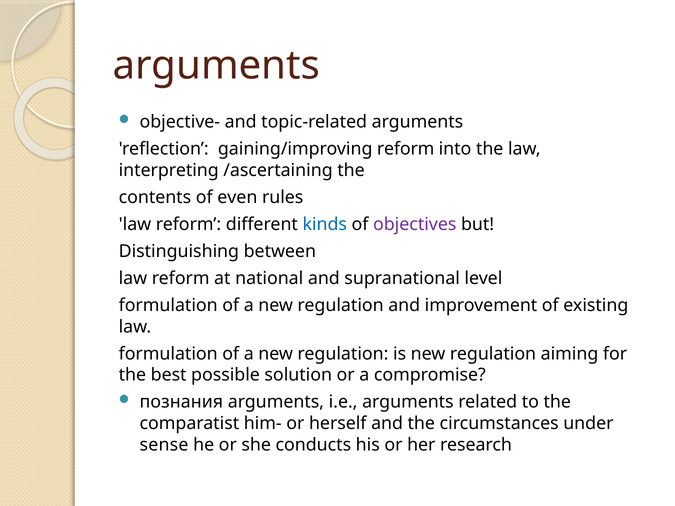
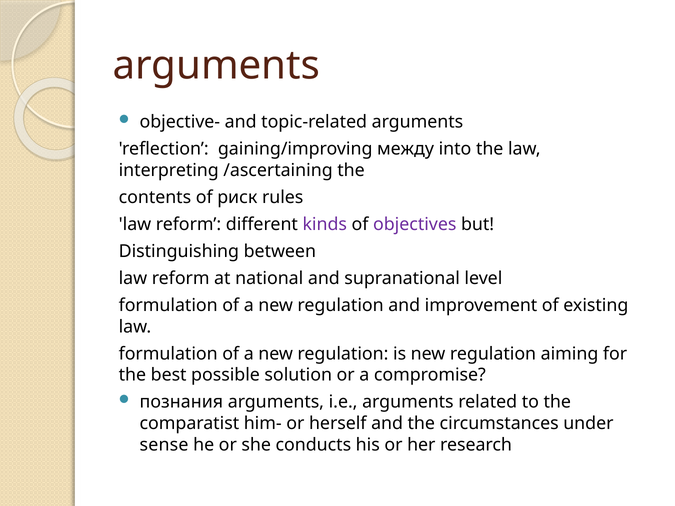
gaining/improving reform: reform -> между (406, 149)
even: even -> риск (237, 198)
kinds colour: blue -> purple (325, 225)
